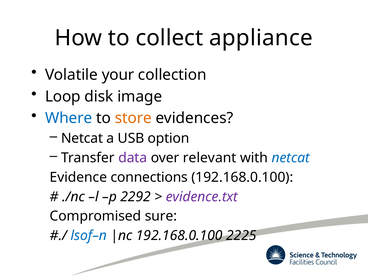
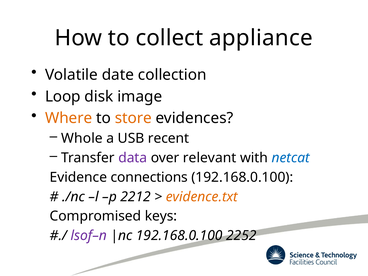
your: your -> date (118, 75)
Where colour: blue -> orange (69, 118)
Netcat: Netcat -> Whole (82, 138)
option: option -> recent (168, 138)
2292: 2292 -> 2212 (136, 197)
evidence.txt colour: purple -> orange (202, 197)
sure: sure -> keys (161, 216)
lsof–n colour: blue -> purple (89, 236)
2225: 2225 -> 2252 (241, 236)
